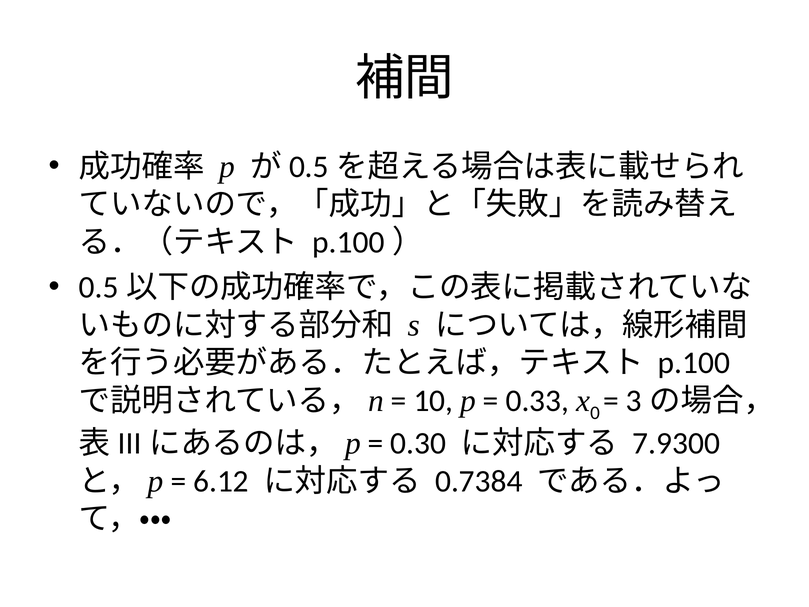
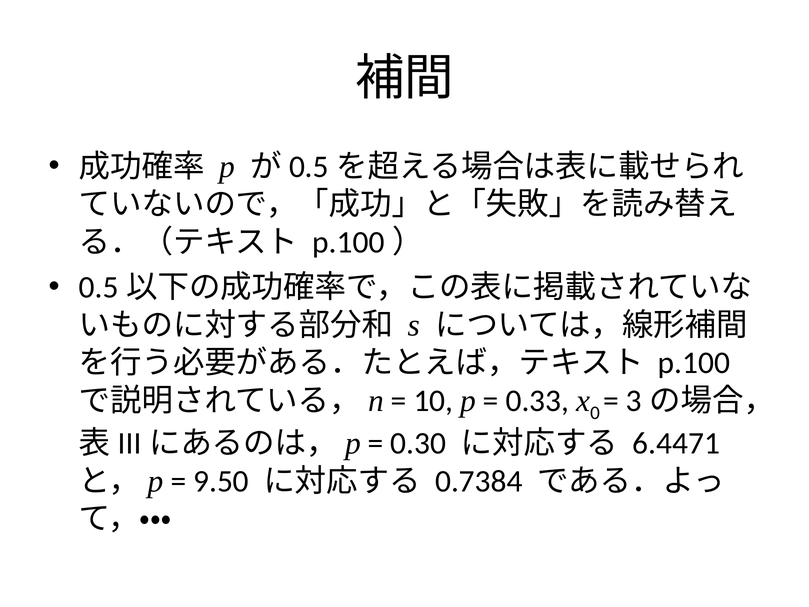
7.9300: 7.9300 -> 6.4471 (676, 443)
6.12: 6.12 -> 9.50 (221, 481)
